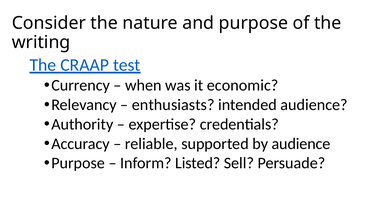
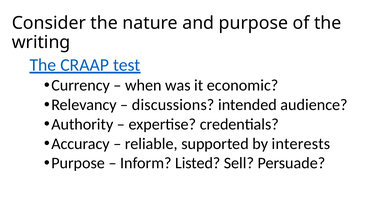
enthusiasts: enthusiasts -> discussions (173, 105)
by audience: audience -> interests (301, 143)
